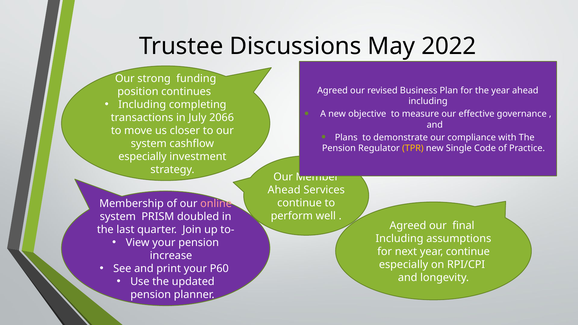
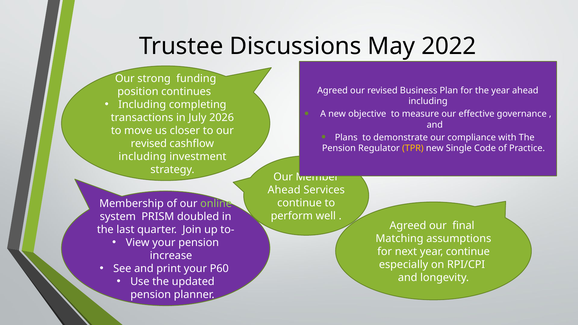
2066: 2066 -> 2026 (222, 118)
system: system -> revised (149, 144)
especially: especially -> including (142, 157)
online colour: pink -> light green (216, 204)
Including: Including -> Matching (400, 239)
